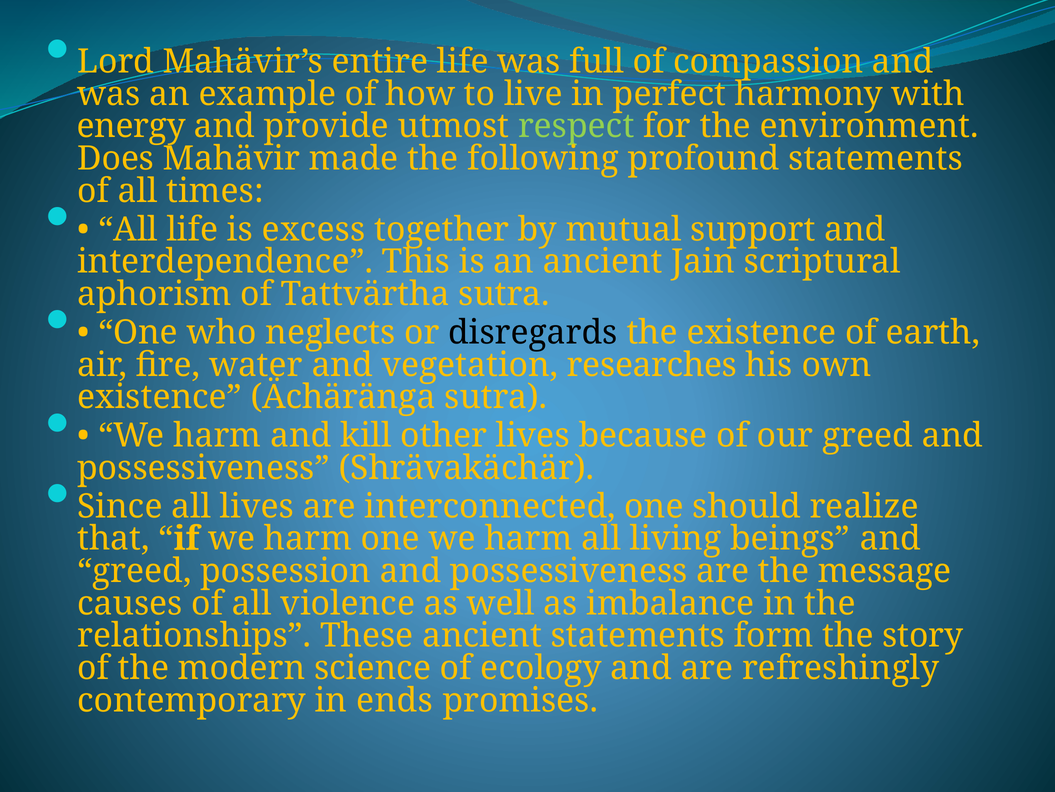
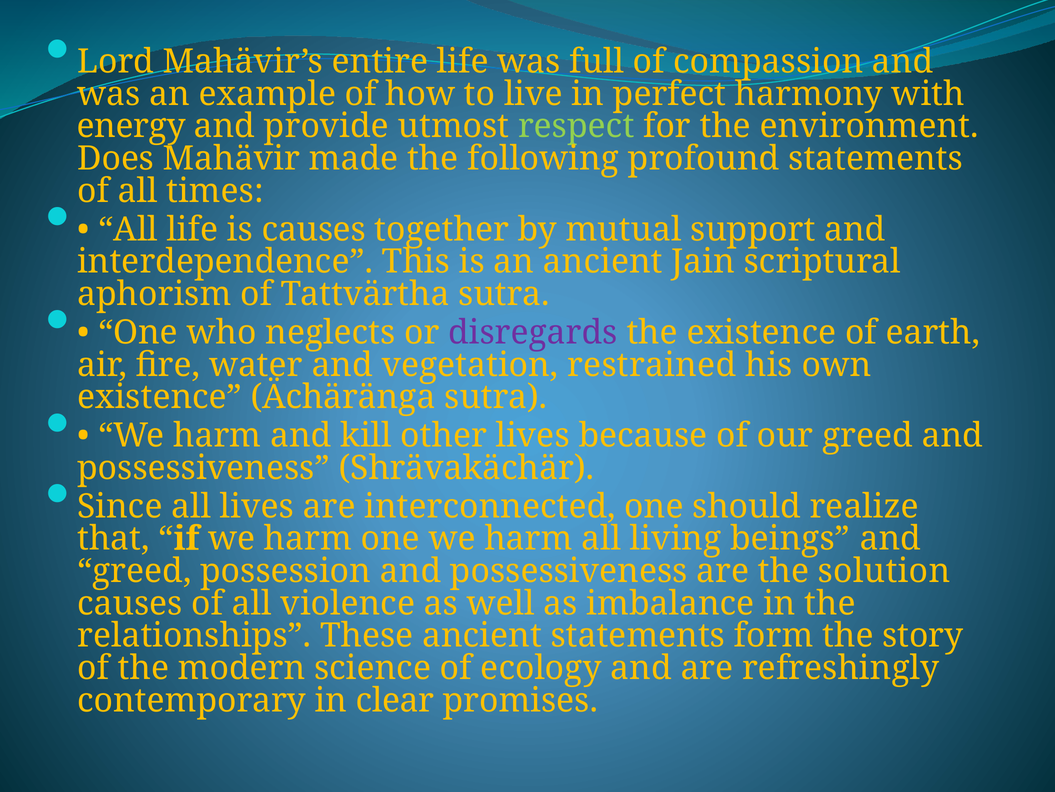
is excess: excess -> causes (314, 229)
disregards colour: black -> purple (533, 332)
researches: researches -> restrained (652, 365)
message: message -> solution (884, 571)
ends: ends -> clear (395, 700)
